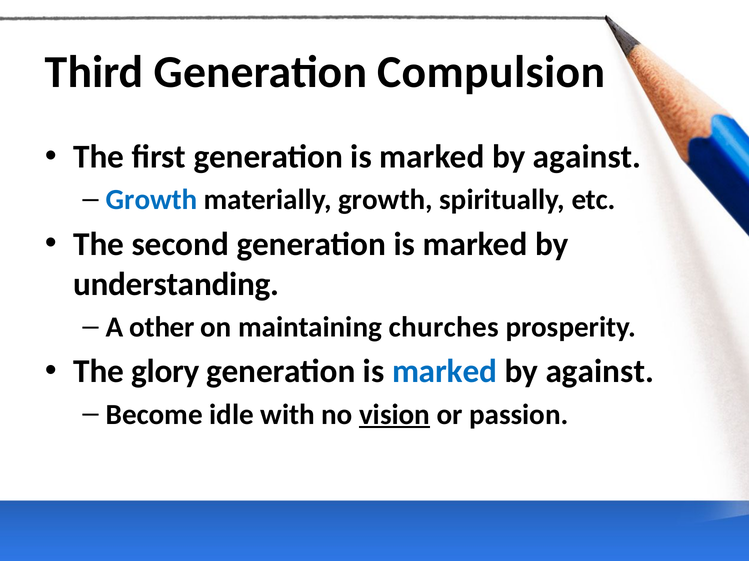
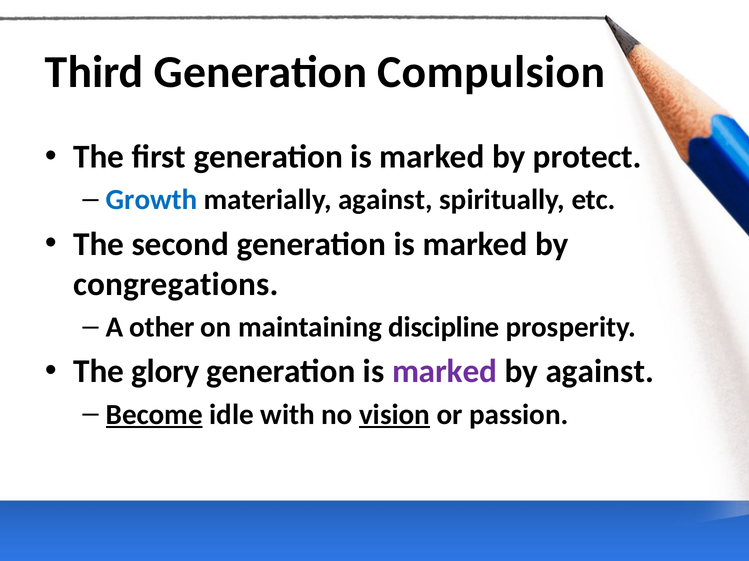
against: against -> protect (587, 157)
materially growth: growth -> against (385, 200)
understanding: understanding -> congregations (176, 285)
churches: churches -> discipline (444, 328)
marked colour: blue -> purple (445, 372)
Become underline: none -> present (154, 415)
